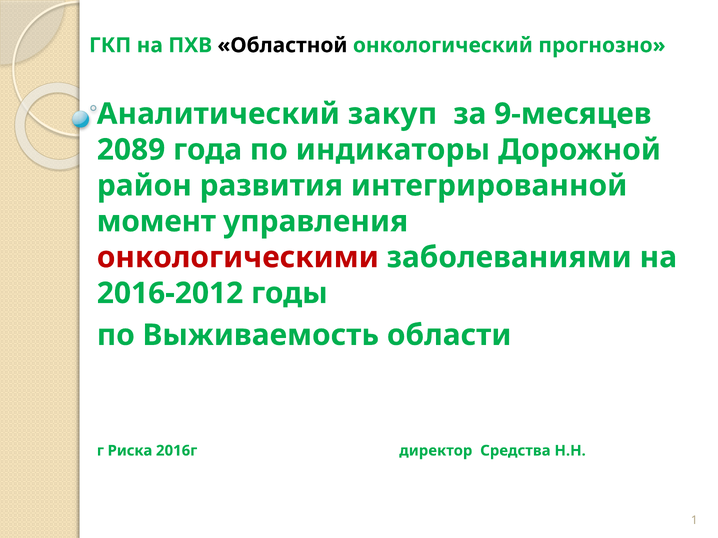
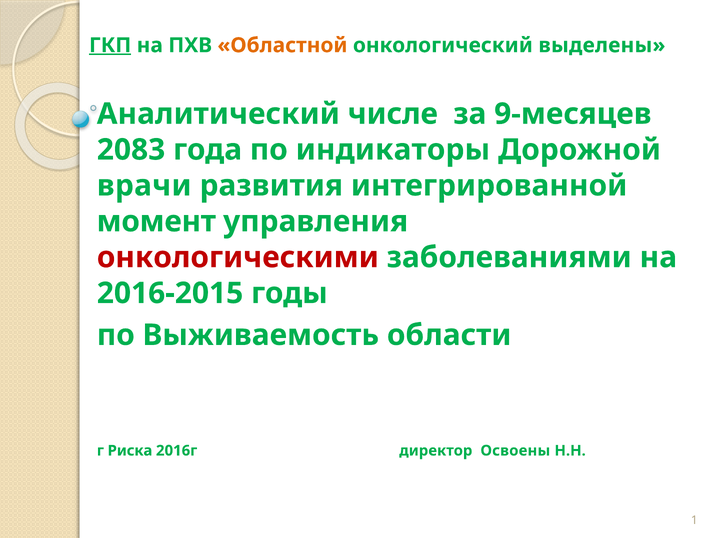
ГКП underline: none -> present (110, 45)
Областной colour: black -> orange (283, 45)
прогнозно: прогнозно -> выделены (602, 45)
закуп: закуп -> числе (393, 114)
2089: 2089 -> 2083 (131, 150)
район: район -> врачи (144, 186)
2016-2012: 2016-2012 -> 2016-2015 (170, 293)
Средства: Средства -> Освоены (515, 451)
